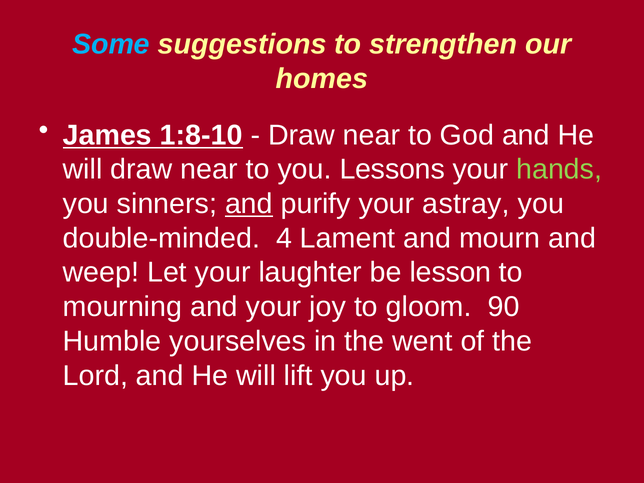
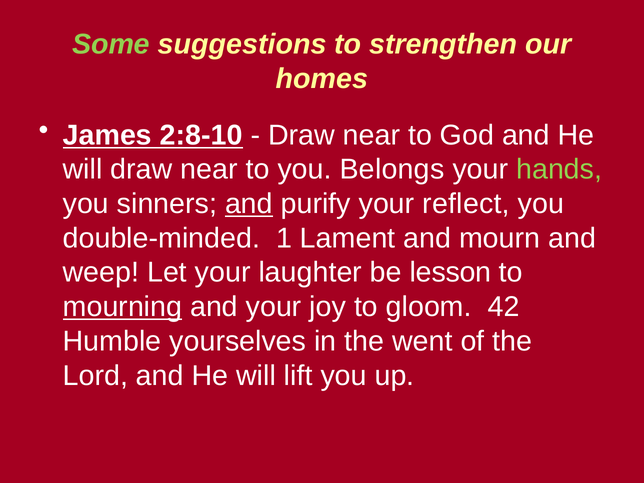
Some colour: light blue -> light green (111, 44)
1:8-10: 1:8-10 -> 2:8-10 (201, 135)
Lessons: Lessons -> Belongs (392, 169)
astray: astray -> reflect (466, 204)
4: 4 -> 1 (284, 238)
mourning underline: none -> present (122, 307)
90: 90 -> 42 (504, 307)
